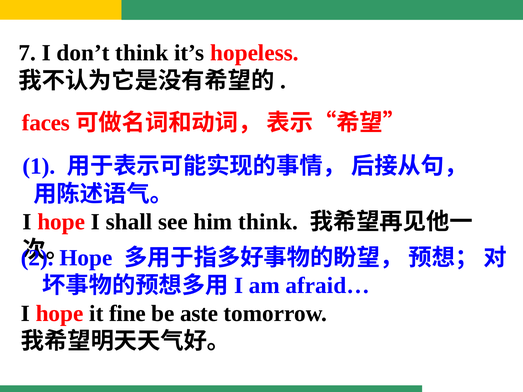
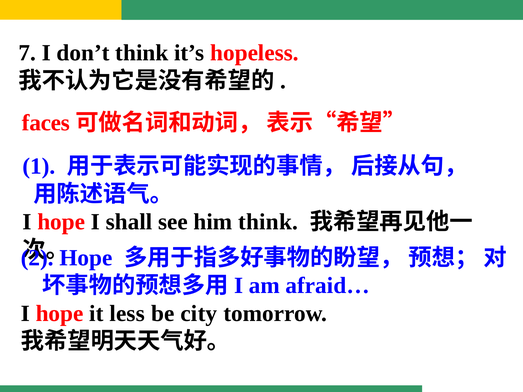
fine: fine -> less (127, 314)
aste: aste -> city (199, 314)
